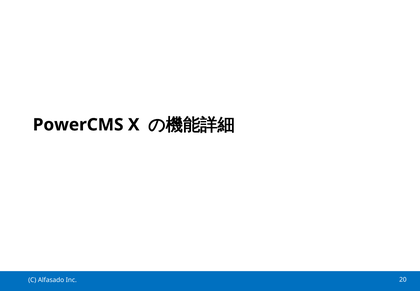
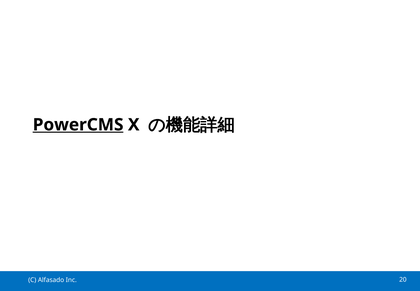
PowerCMS underline: none -> present (78, 125)
